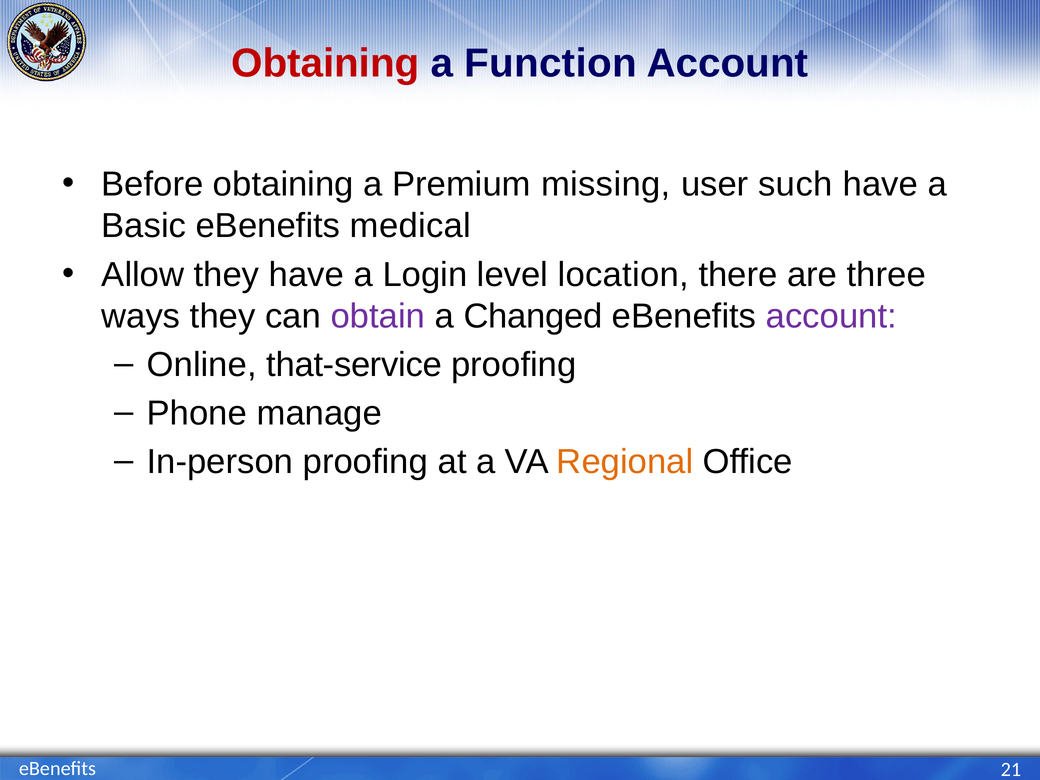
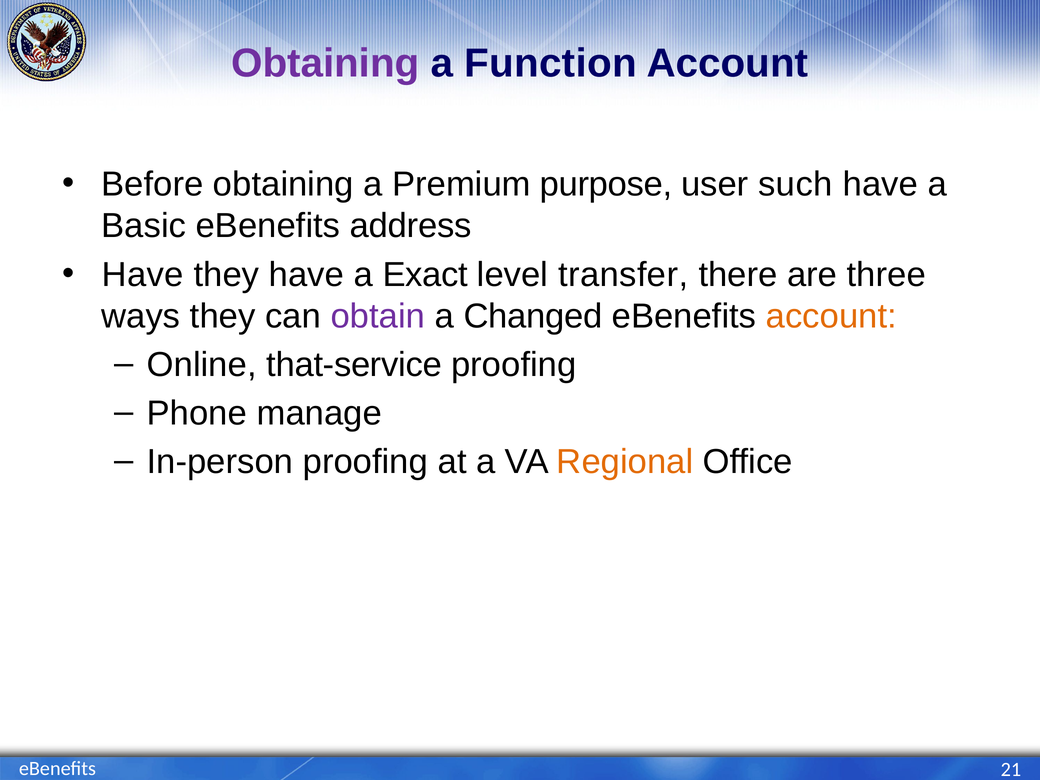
Obtaining colour: red -> purple (325, 63)
missing: missing -> purpose (606, 184)
medical: medical -> address (411, 226)
Allow: Allow -> Have (143, 275)
Login: Login -> Exact (425, 275)
location: location -> transfer (623, 275)
account colour: purple -> orange (831, 316)
